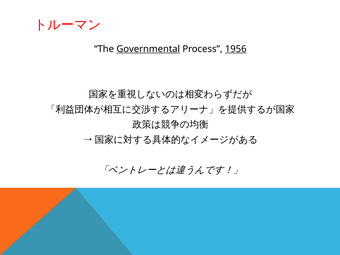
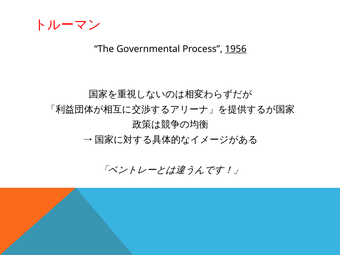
Governmental underline: present -> none (148, 49)
